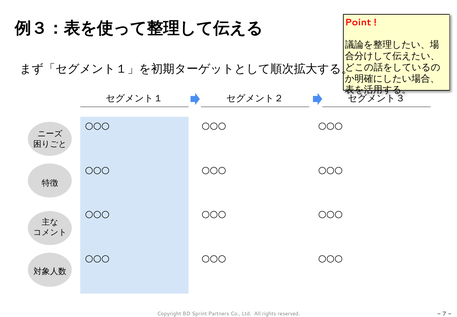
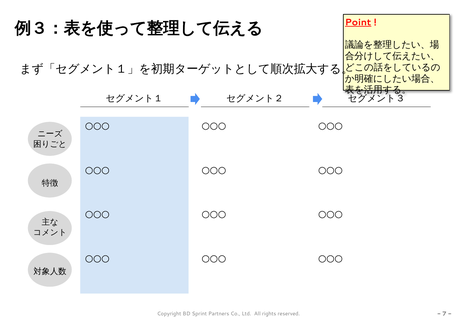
Point underline: none -> present (358, 22)
